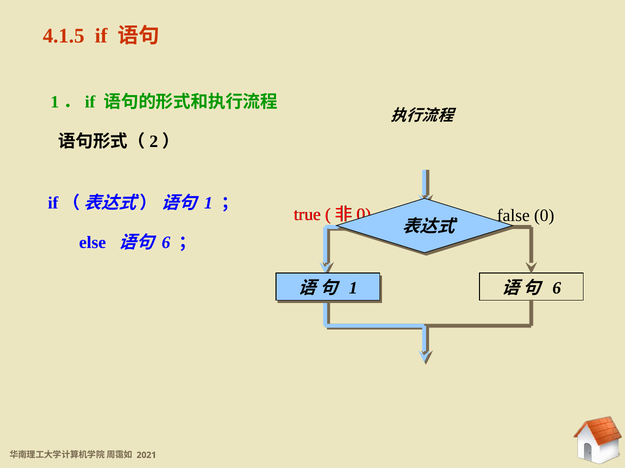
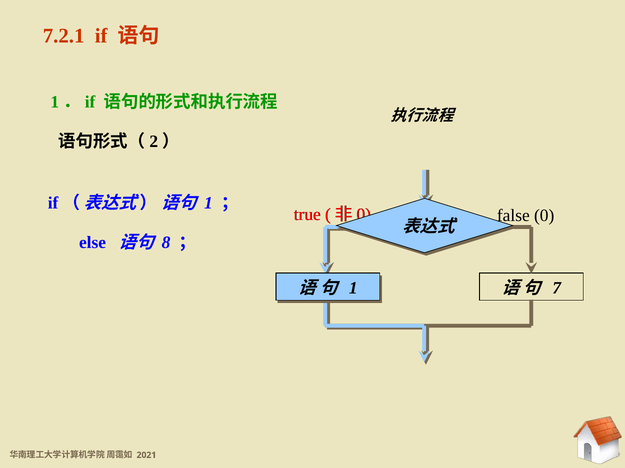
4.1.5: 4.1.5 -> 7.2.1 (64, 36)
6: 6 -> 8 (166, 243)
6: 6 -> 7 (557, 288)
